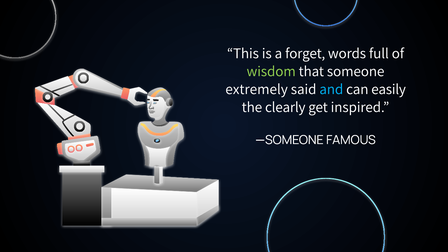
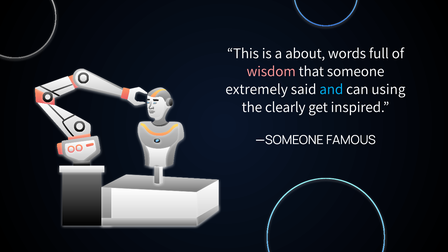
forget: forget -> about (305, 53)
wisdom colour: light green -> pink (271, 71)
easily: easily -> using (388, 89)
